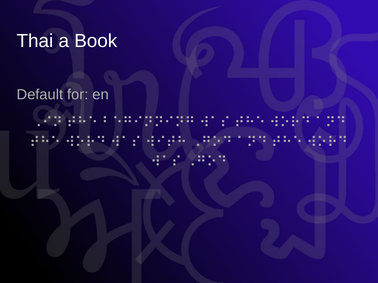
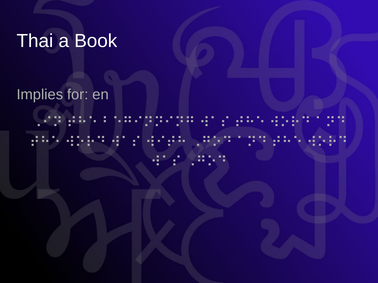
Default: Default -> Implies (40, 95)
